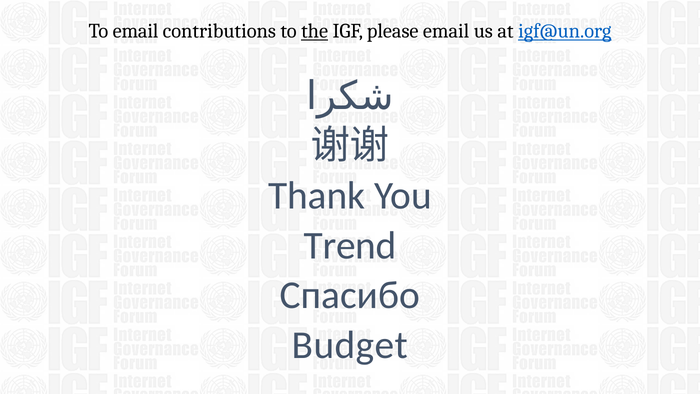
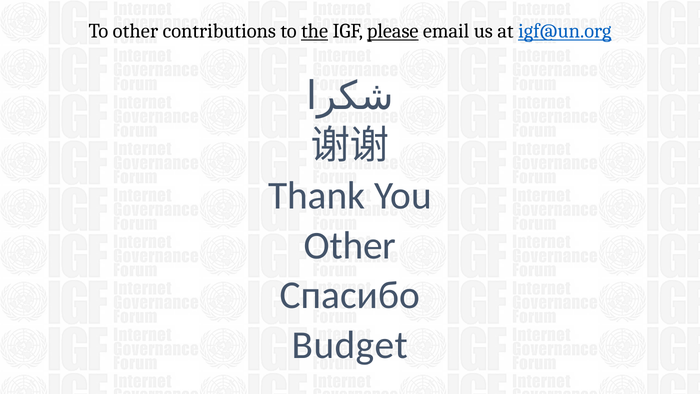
To email: email -> other (135, 31)
please underline: none -> present (393, 31)
Trend: Trend -> Other (350, 245)
